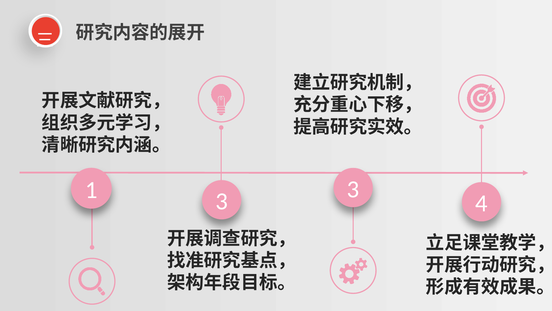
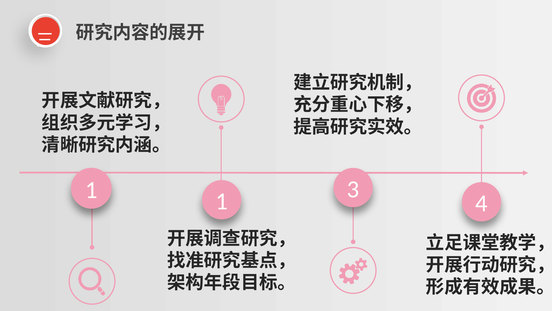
1 3: 3 -> 1 (222, 201)
